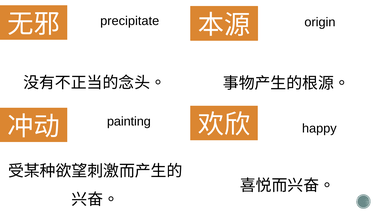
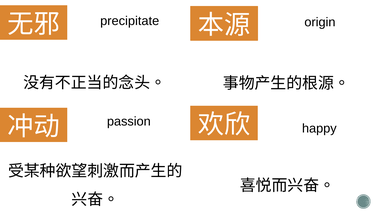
painting: painting -> passion (129, 122)
